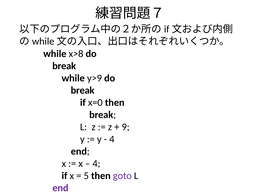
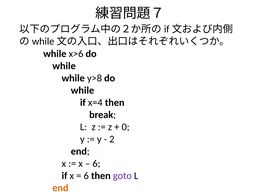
x>8: x>8 -> x>6 (76, 54)
break: break -> while (64, 66)
y>9: y>9 -> y>8 (95, 78)
break: break -> while (83, 91)
x=0: x=0 -> x=4 (95, 103)
9: 9 -> 0 (126, 127)
4: 4 -> 2 (112, 139)
4: 4 -> 6 (96, 164)
5: 5 -> 6 (86, 176)
end colour: purple -> orange (60, 188)
